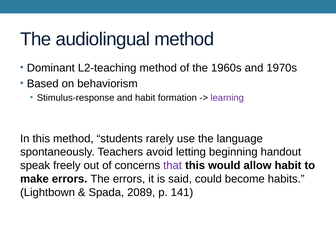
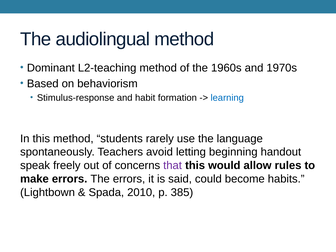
learning colour: purple -> blue (227, 98)
allow habit: habit -> rules (288, 165)
2089: 2089 -> 2010 (141, 192)
141: 141 -> 385 (182, 192)
